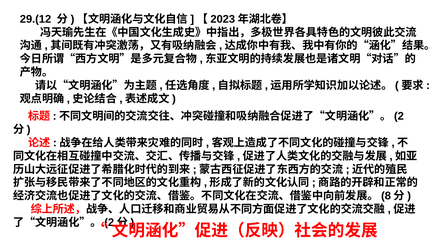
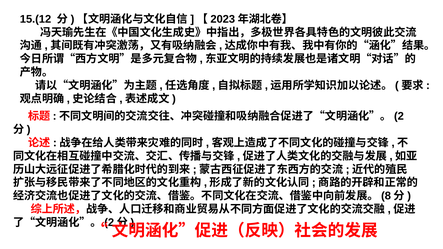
29.(12: 29.(12 -> 15.(12 (36, 19)
